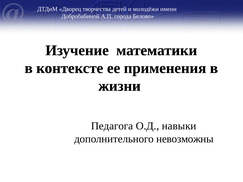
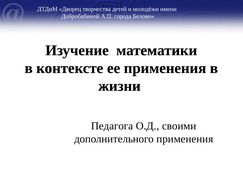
навыки: навыки -> своими (179, 126)
дополнительного невозможны: невозможны -> применения (185, 139)
